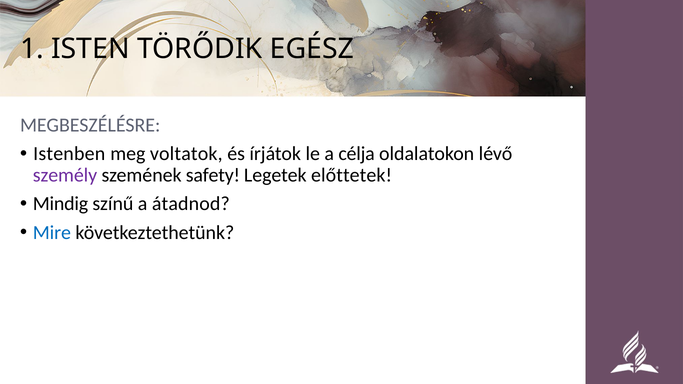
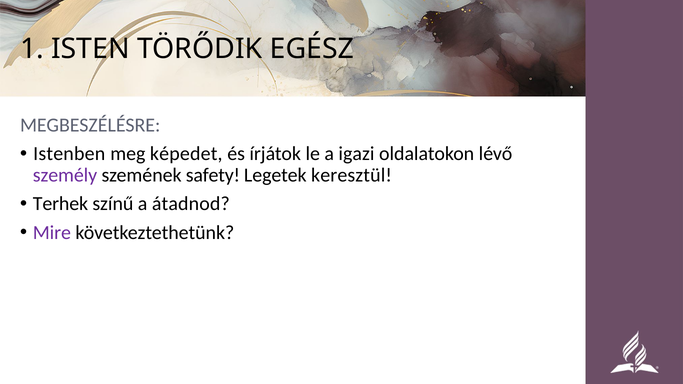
voltatok: voltatok -> képedet (186, 154)
célja: célja -> igazi (356, 154)
előttetek: előttetek -> keresztül (352, 175)
Mindig: Mindig -> Terhek (60, 204)
Mire colour: blue -> purple (52, 233)
